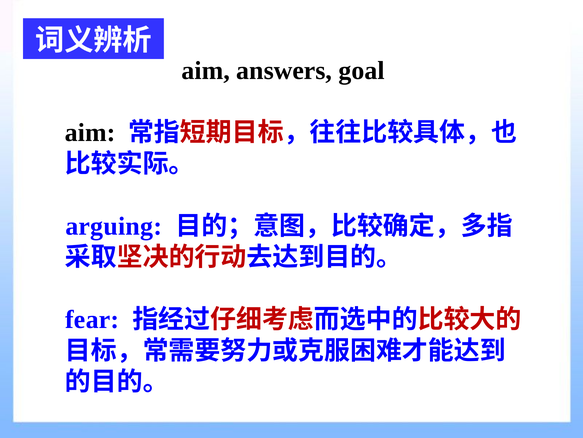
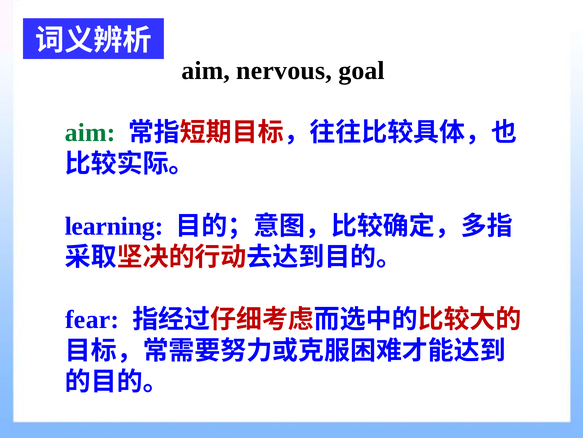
answers: answers -> nervous (284, 70)
aim colour: black -> green (90, 133)
arguing: arguing -> learning (114, 226)
